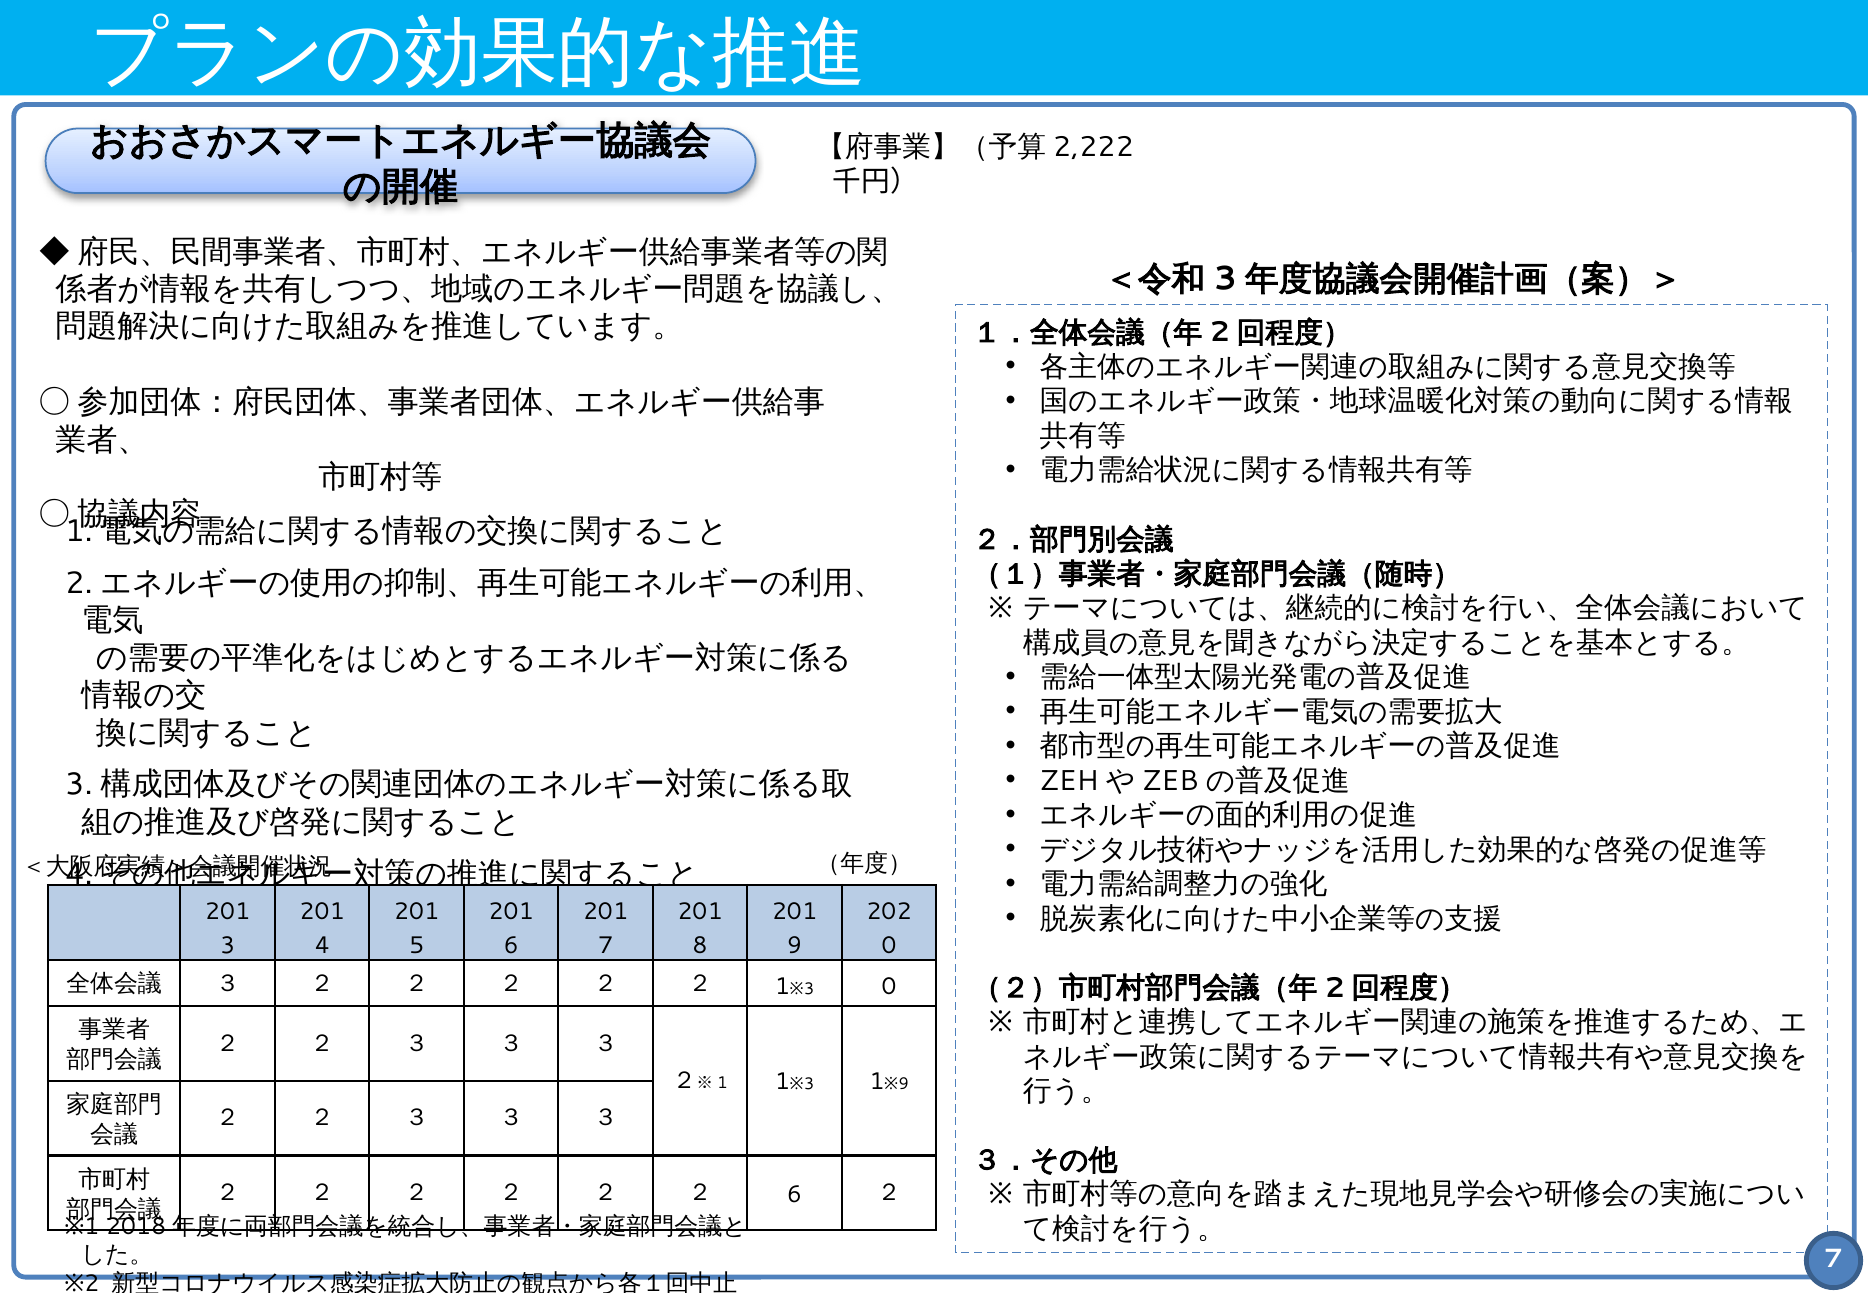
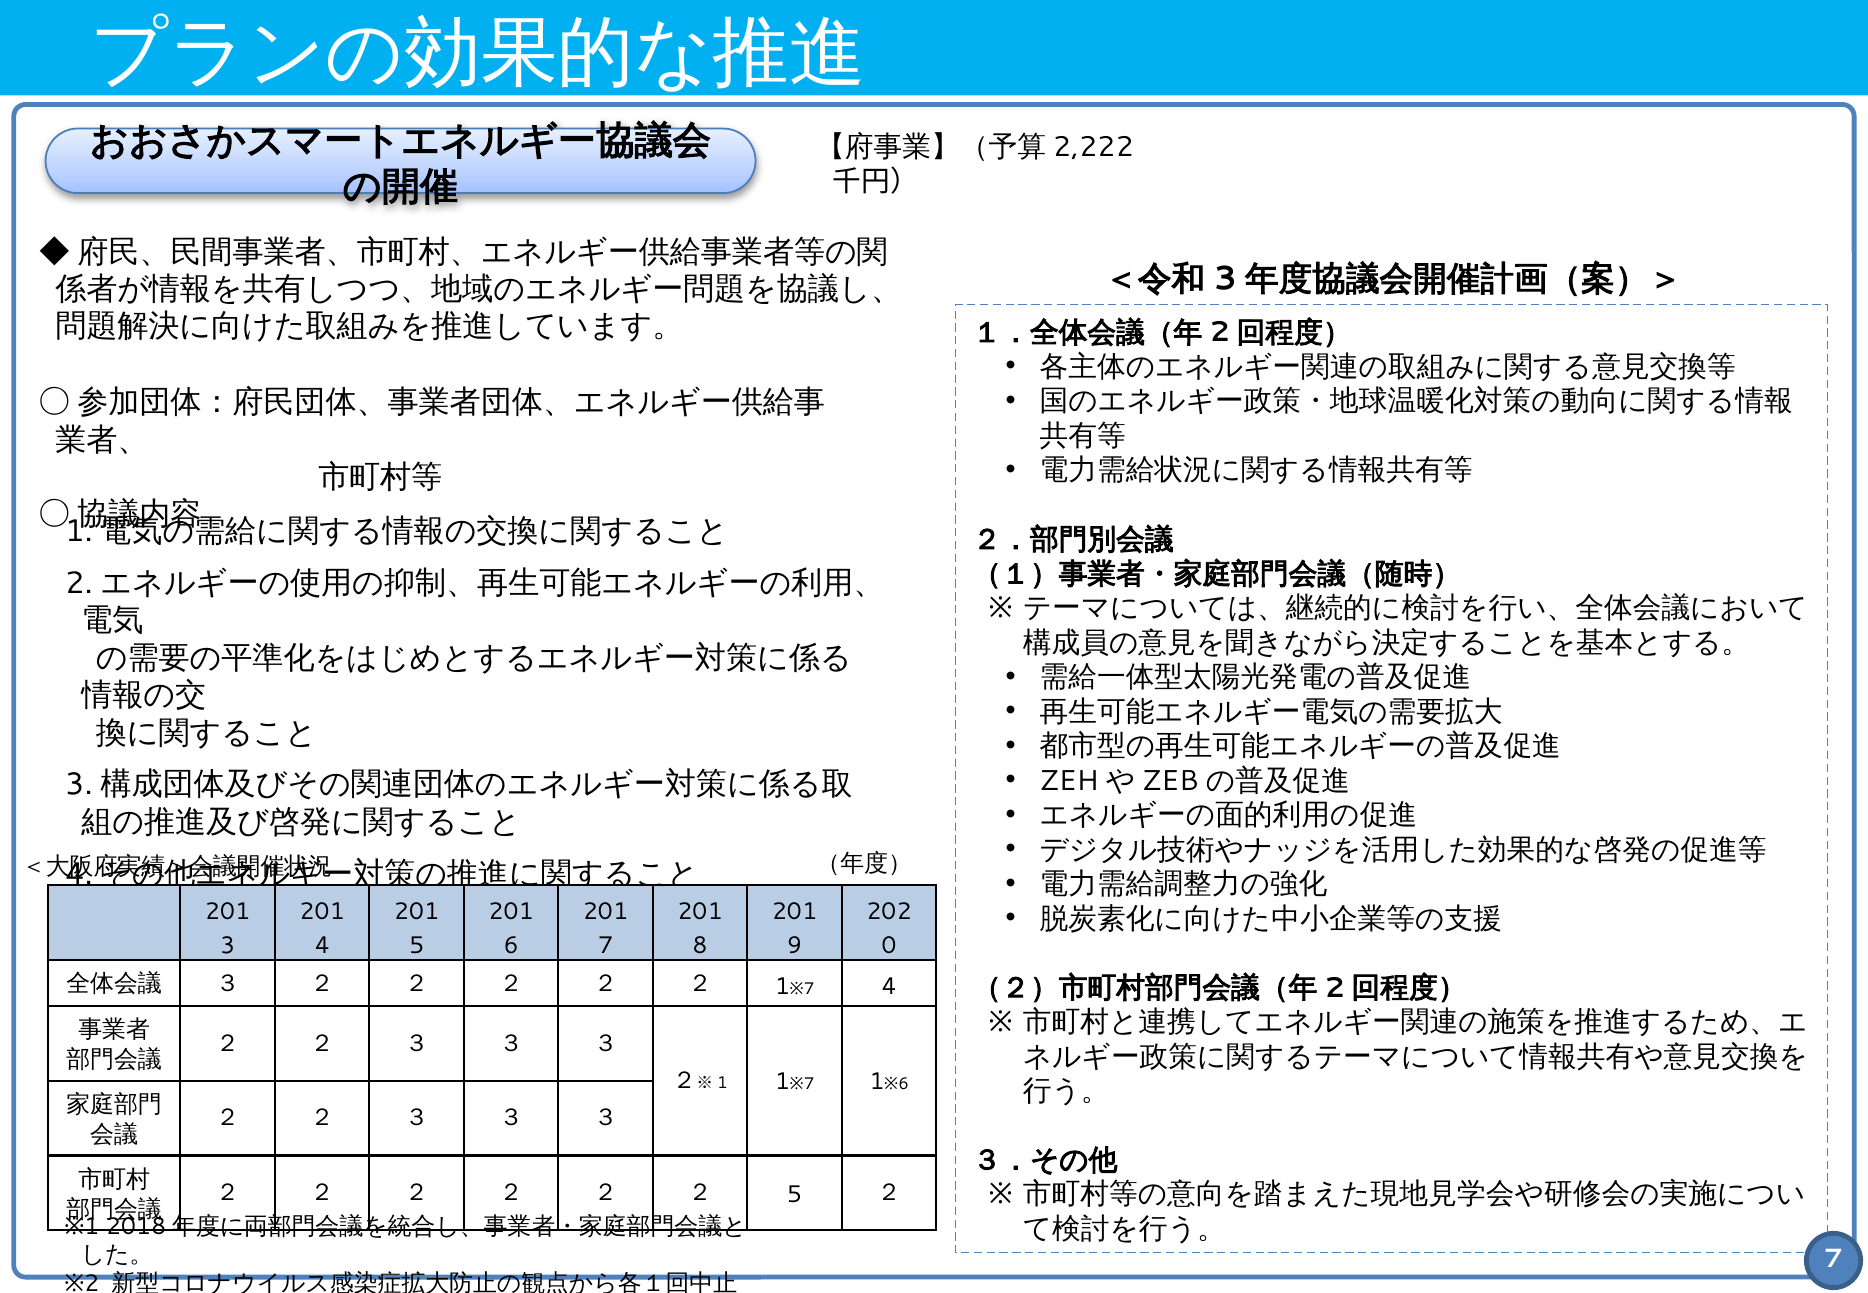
3: 3 -> 7 (809, 989)
0: 0 -> 4 (889, 987)
3: 3 -> 7 (809, 1084)
9: 9 -> 6 (904, 1084)
２ 6: 6 -> 5 (795, 1194)
